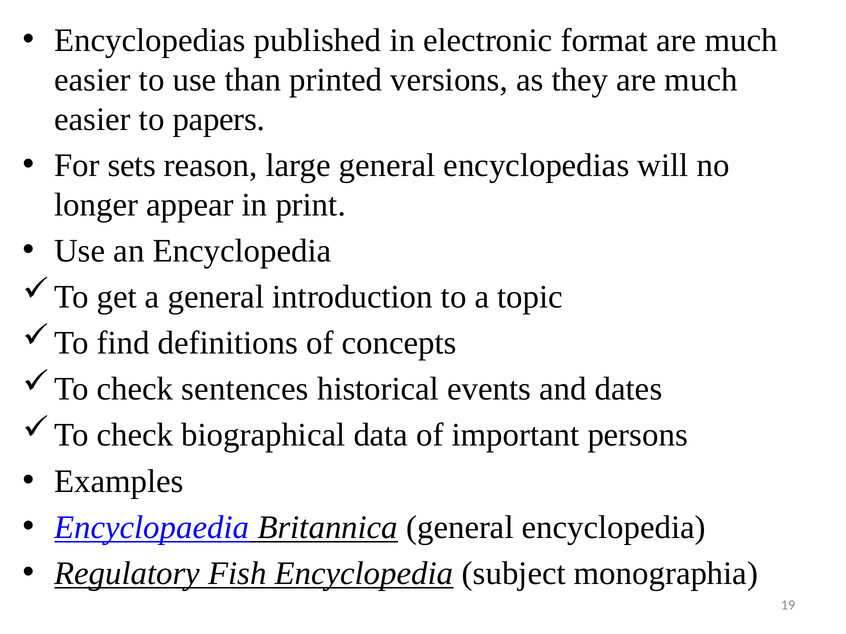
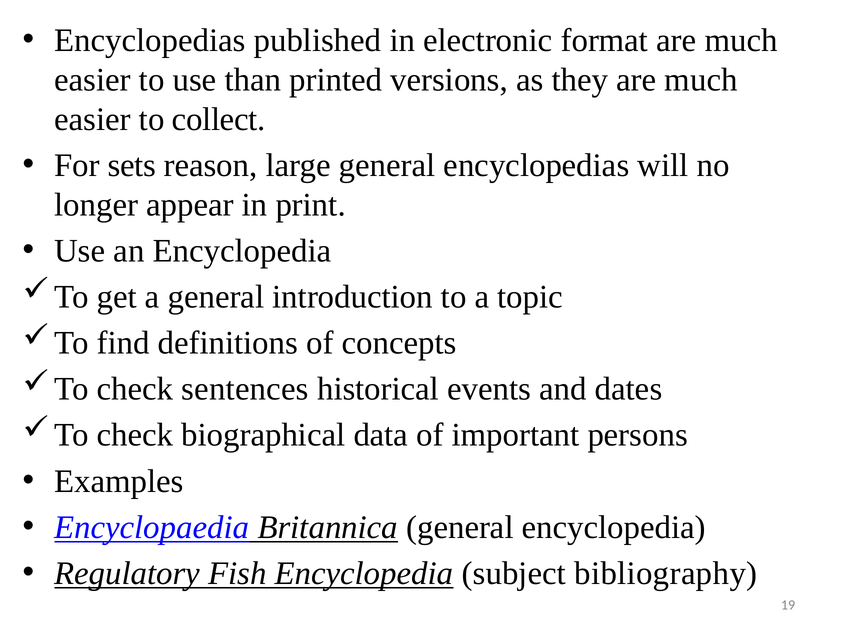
papers: papers -> collect (219, 119)
monographia: monographia -> bibliography (666, 574)
